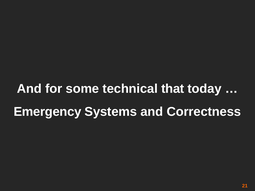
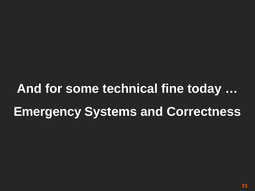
that: that -> fine (173, 89)
